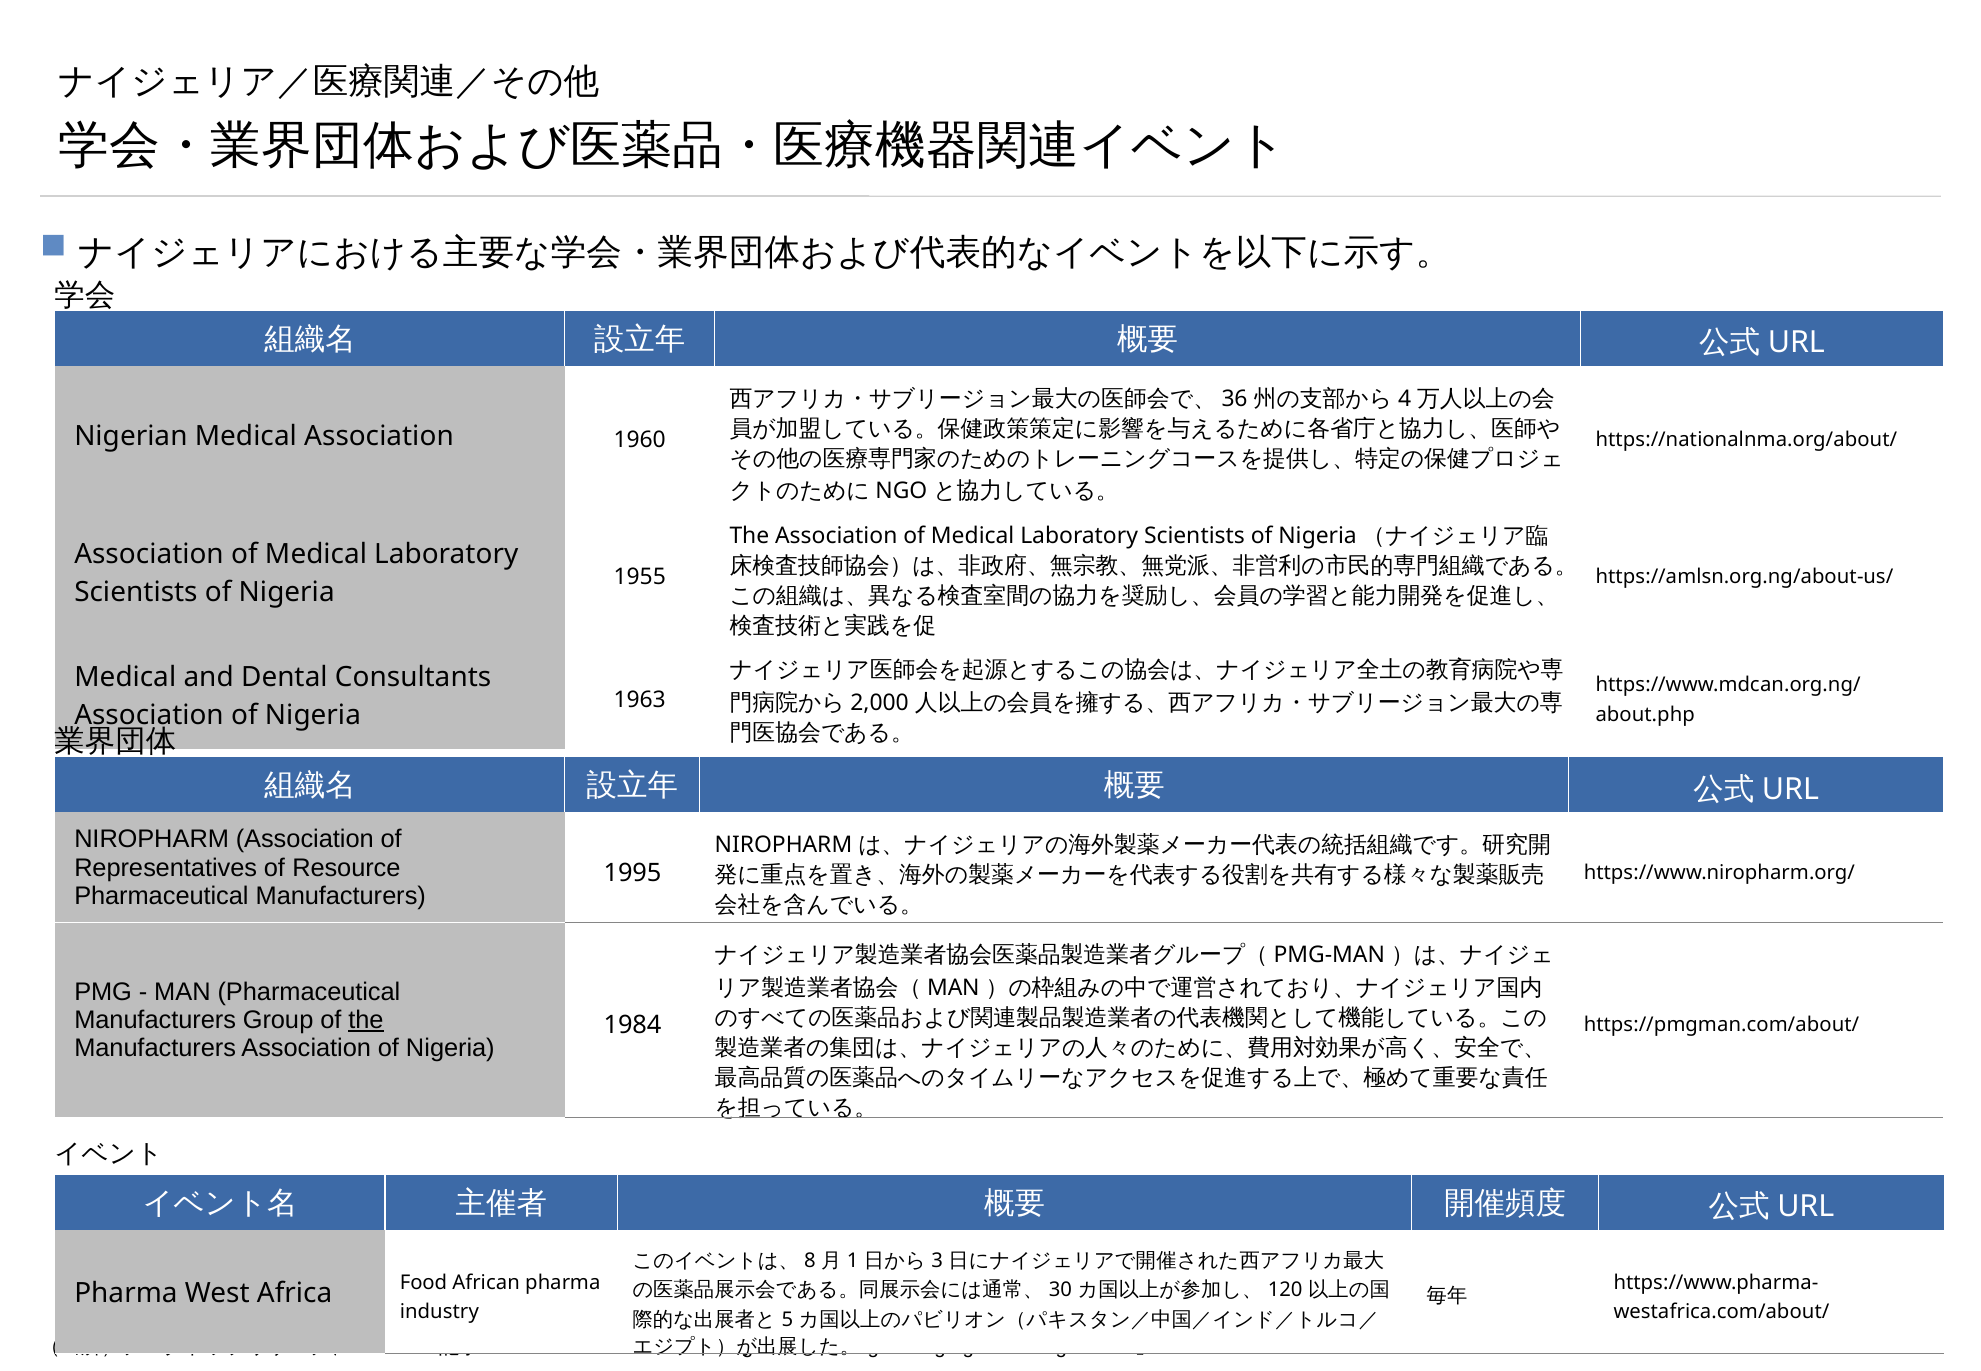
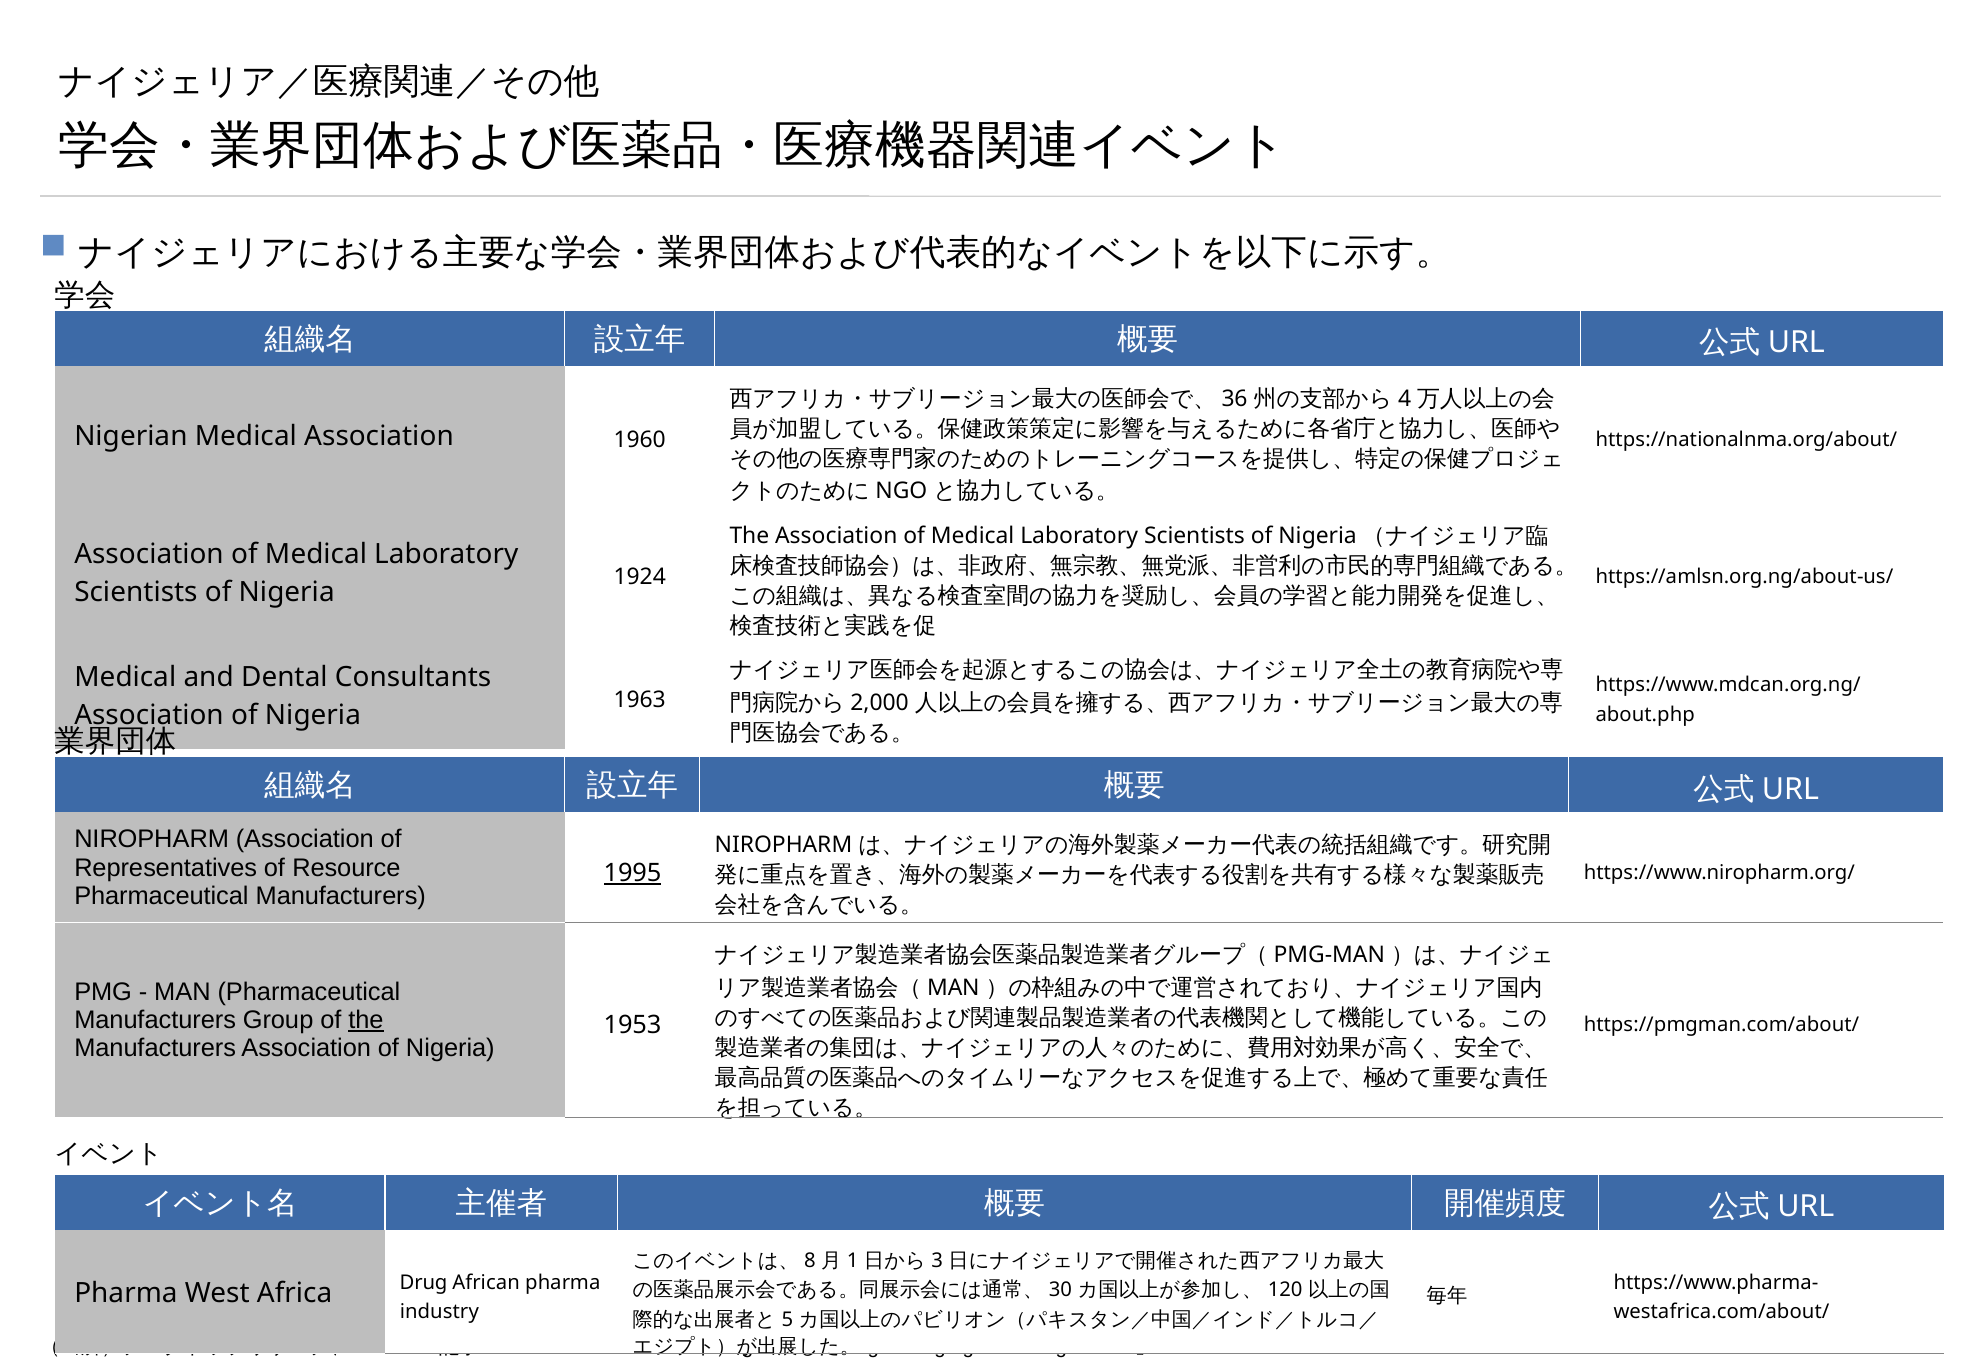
1955: 1955 -> 1924 (640, 578)
1995 underline: none -> present (633, 874)
1984: 1984 -> 1953 (633, 1026)
Africa Food: Food -> Drug (424, 1283)
